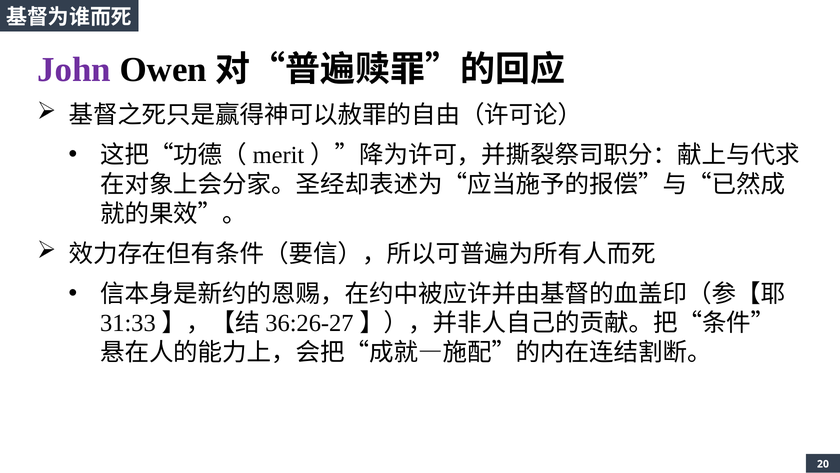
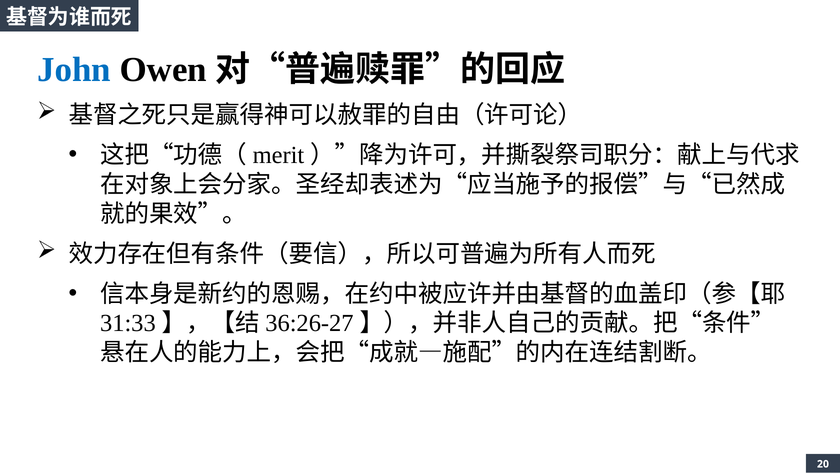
John colour: purple -> blue (74, 70)
